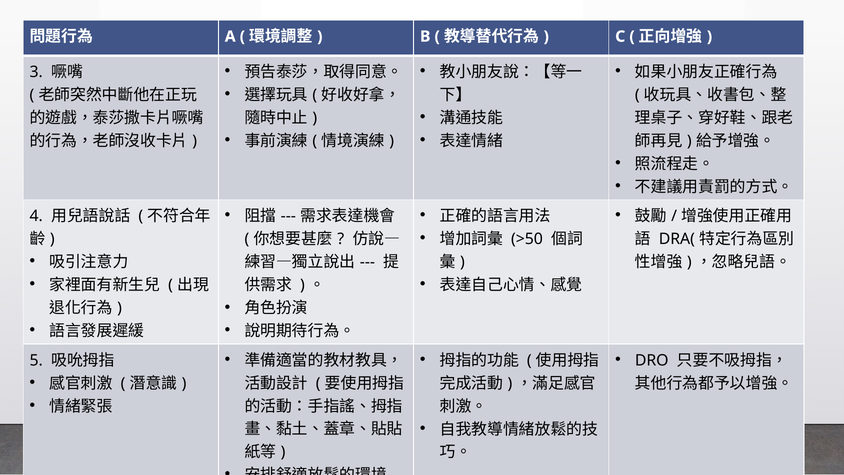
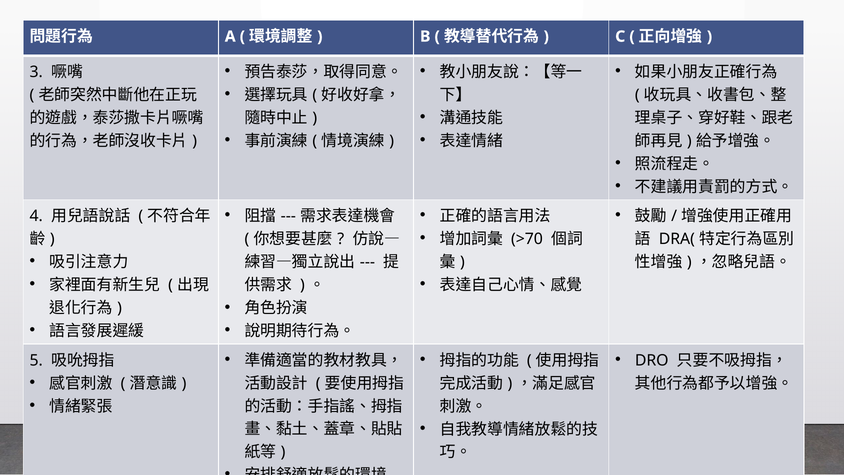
>50: >50 -> >70 (527, 239)
